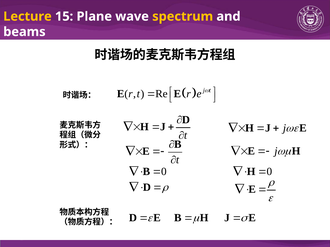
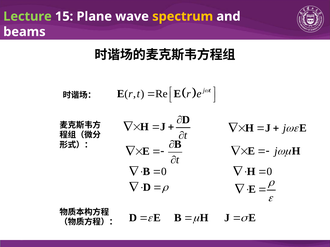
Lecture colour: yellow -> light green (27, 16)
